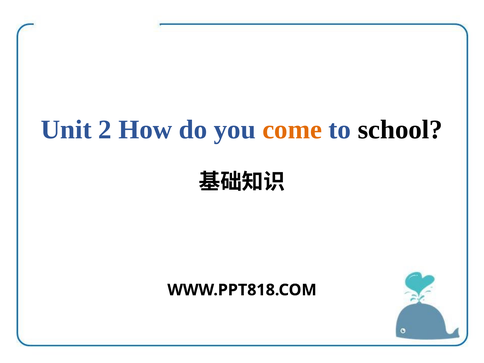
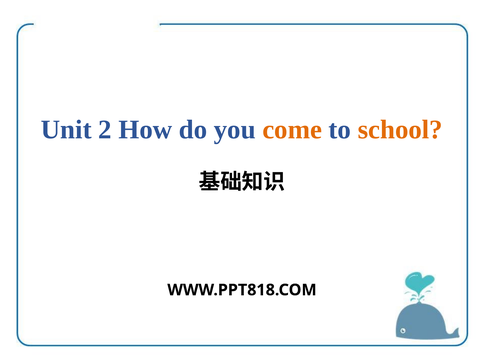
school colour: black -> orange (400, 130)
